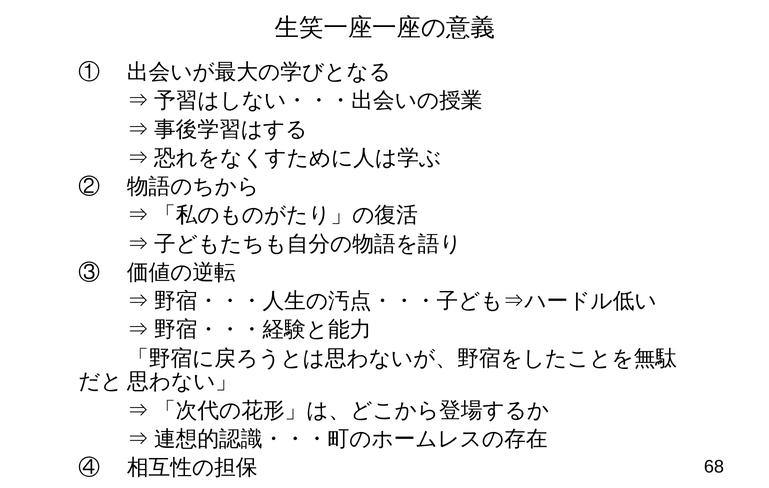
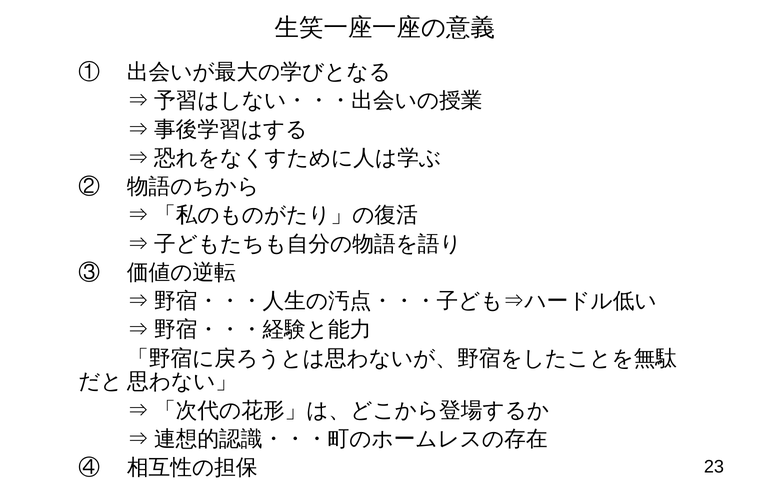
68: 68 -> 23 (714, 467)
